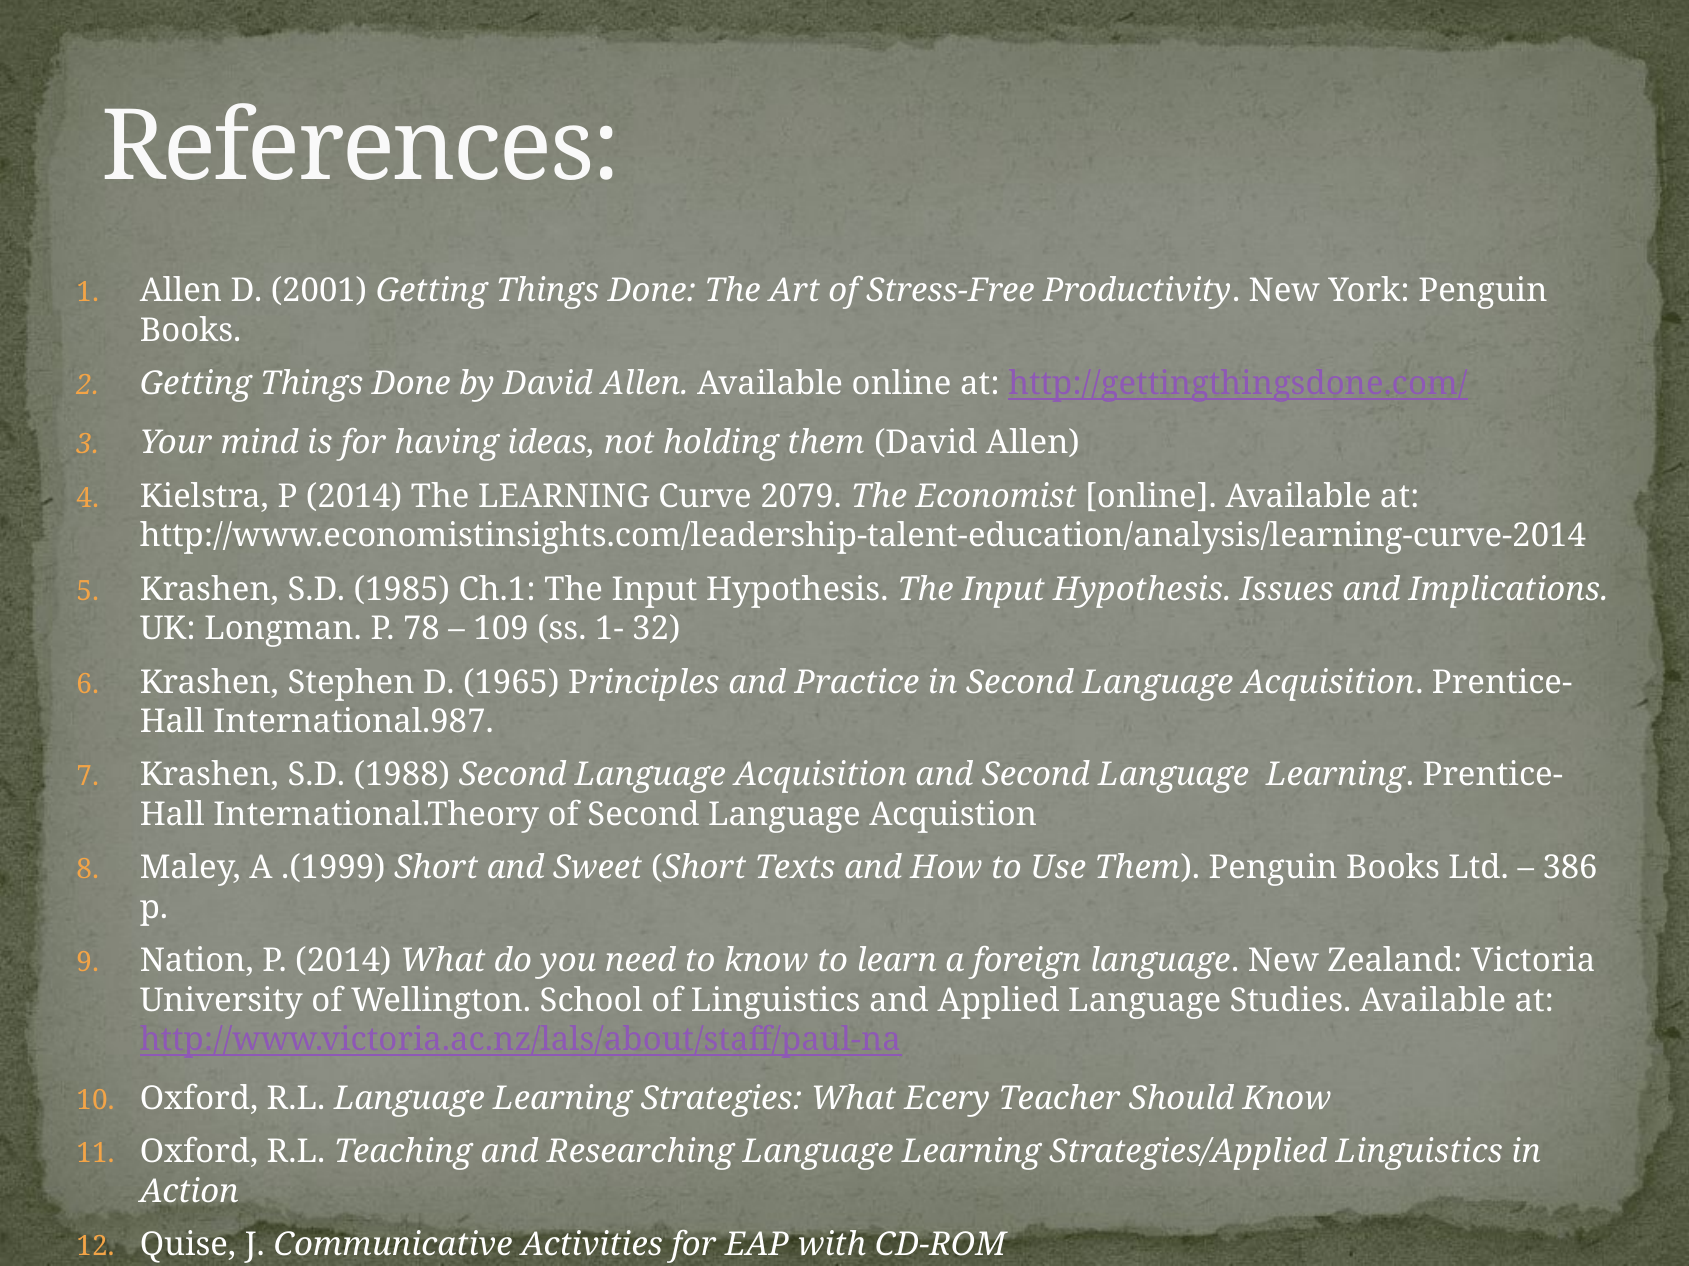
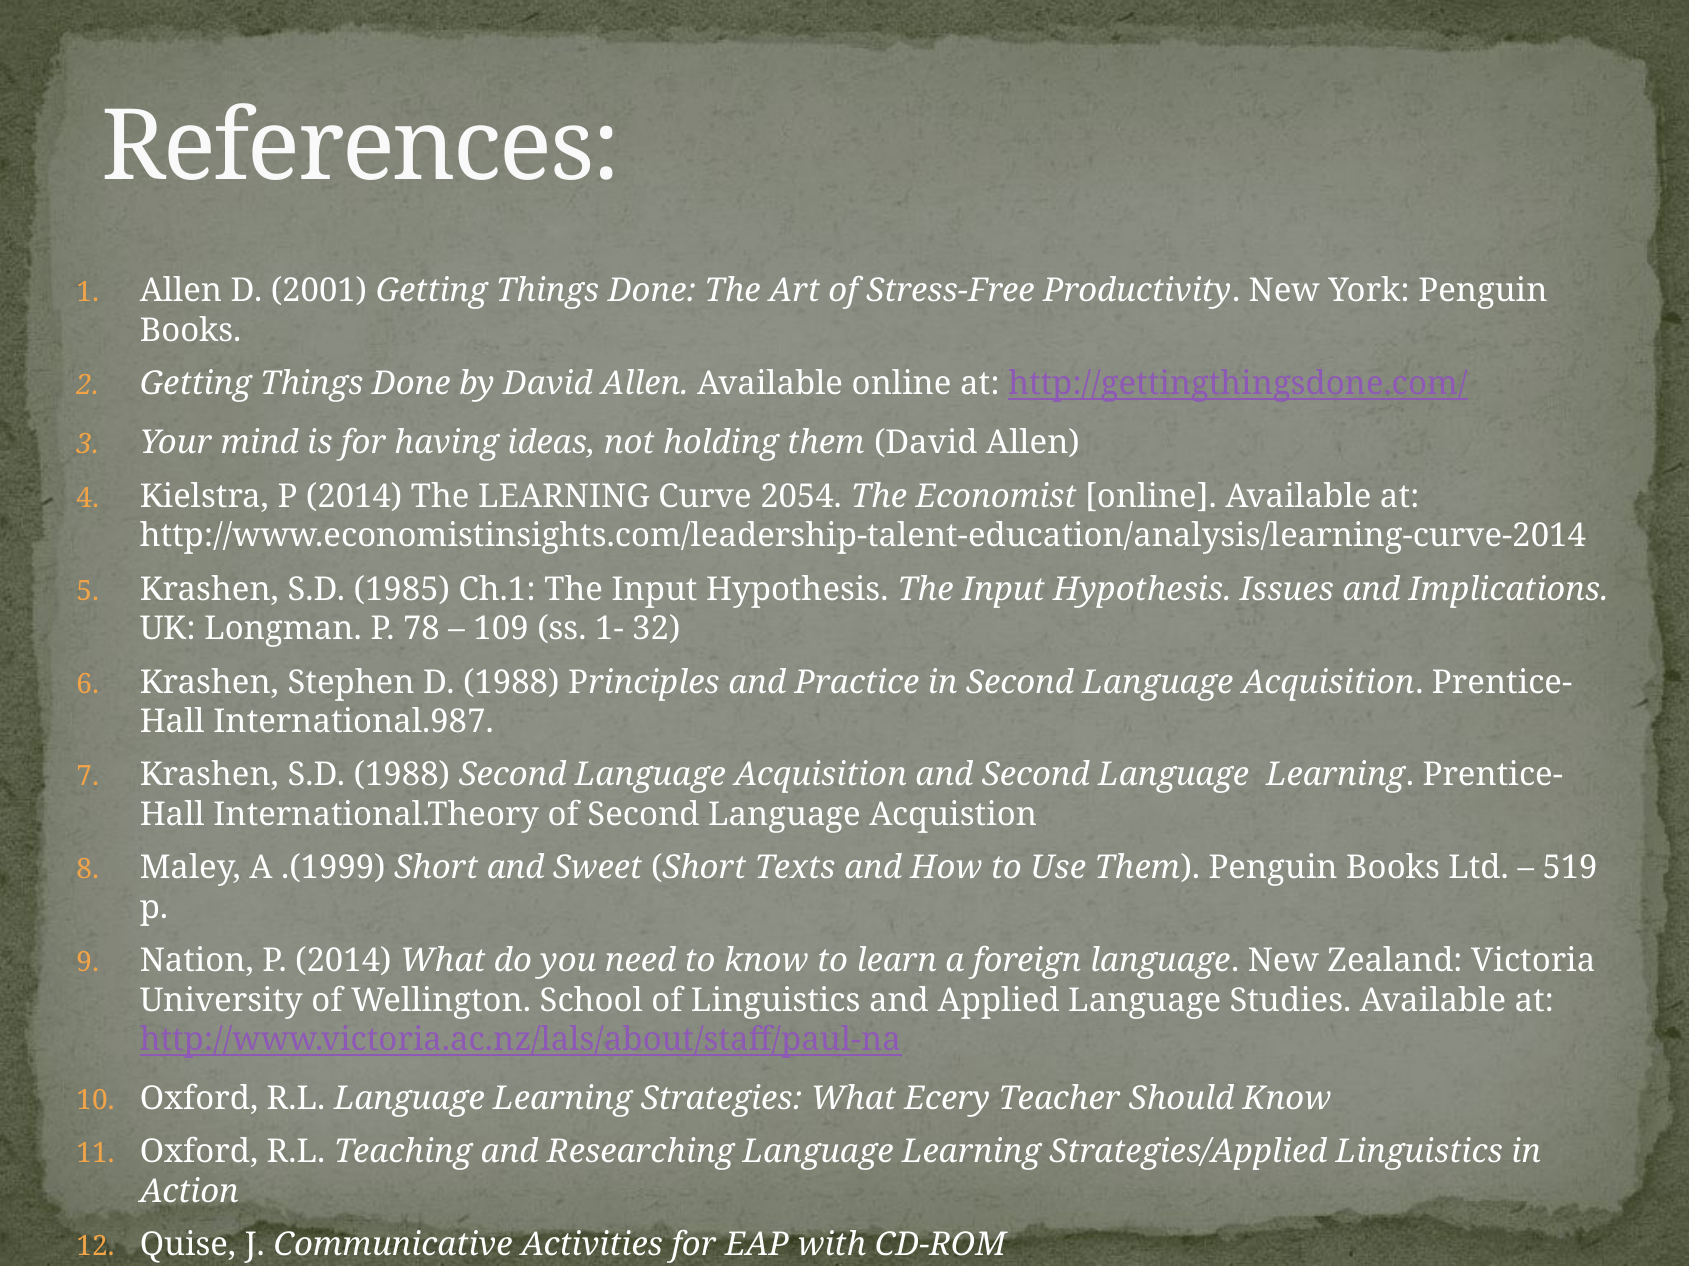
2079: 2079 -> 2054 (801, 497)
D 1965: 1965 -> 1988 (511, 683)
386: 386 -> 519 (1570, 869)
